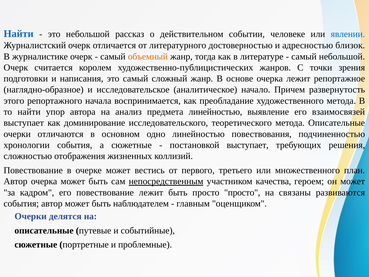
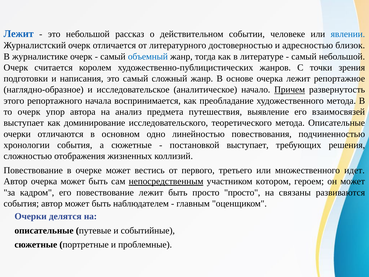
Найти: Найти -> Лежит (19, 34)
объемный colour: orange -> blue (148, 56)
Причем underline: none -> present (290, 90)
то найти: найти -> очерк (29, 112)
предмета линейностью: линейностью -> путешествия (215, 112)
план: план -> идет (354, 170)
качества: качества -> котором (273, 181)
